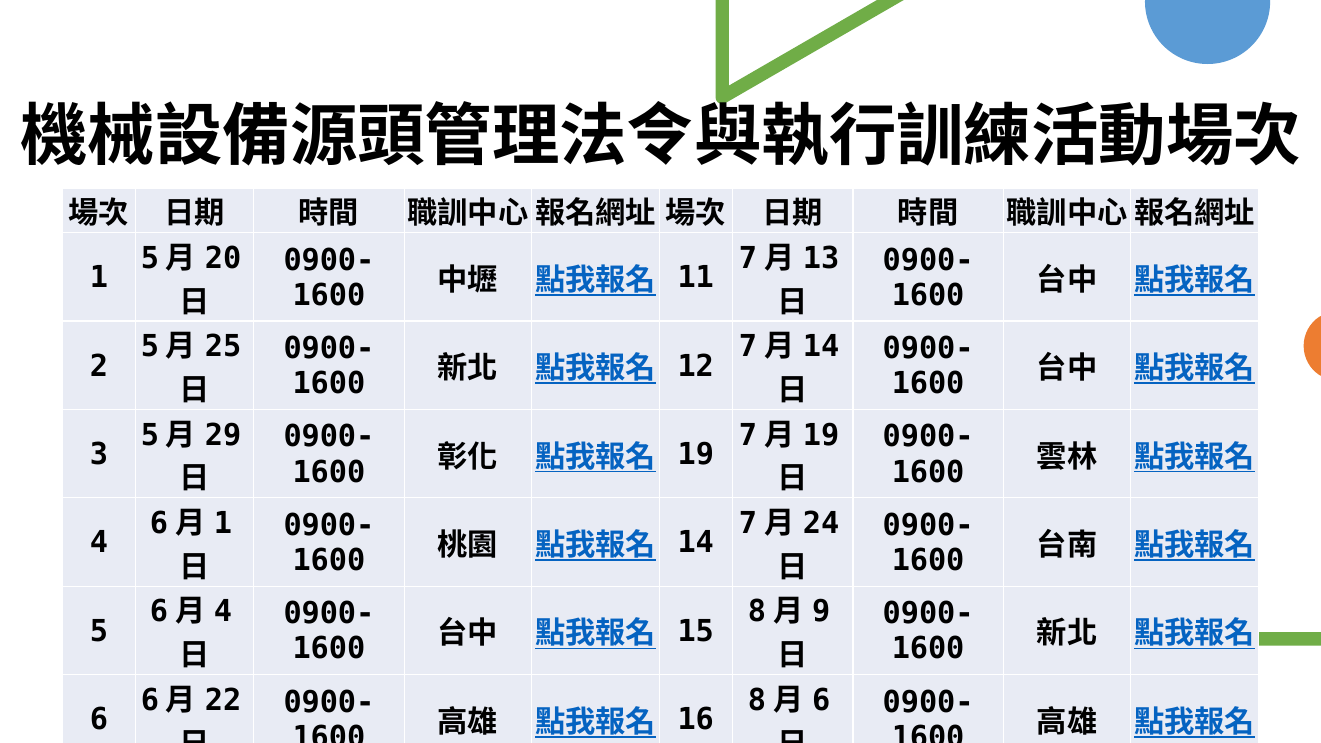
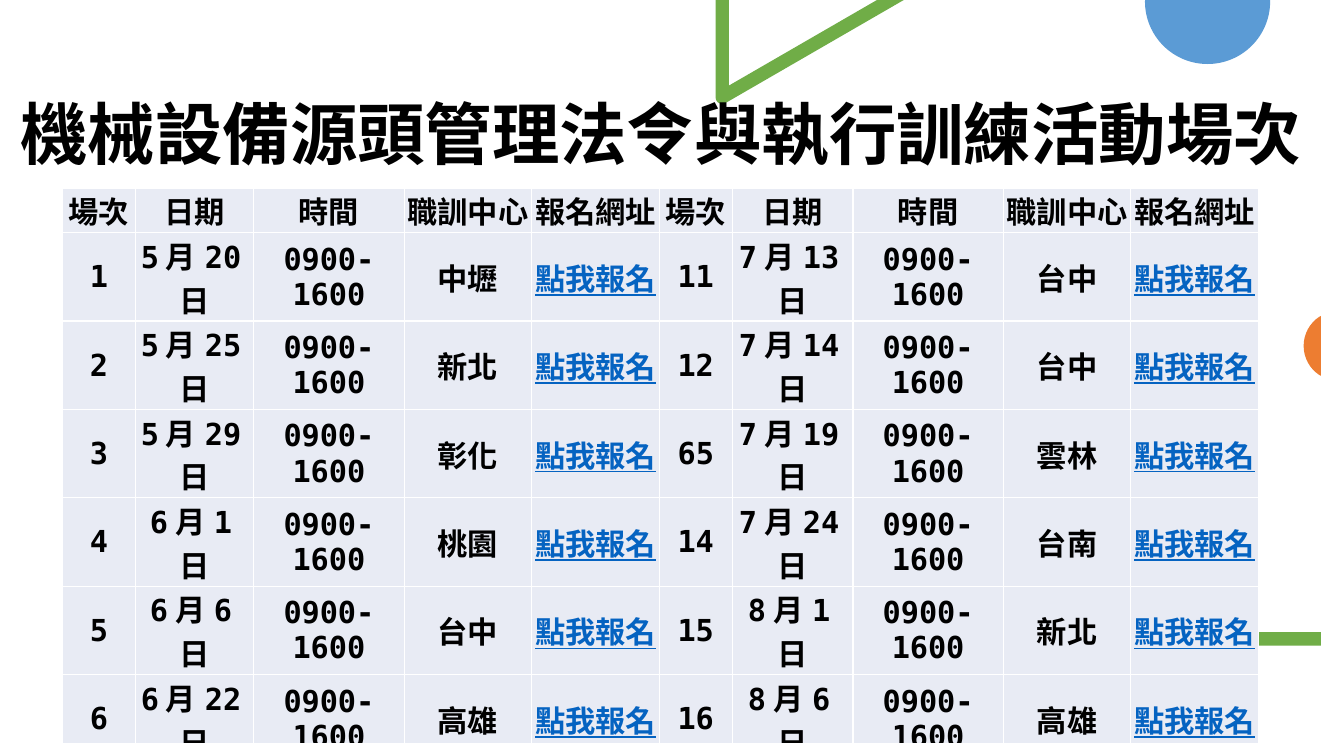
19: 19 -> 65 (696, 455)
4: 4 -> 6 (223, 612)
9: 9 -> 1 (821, 612)
